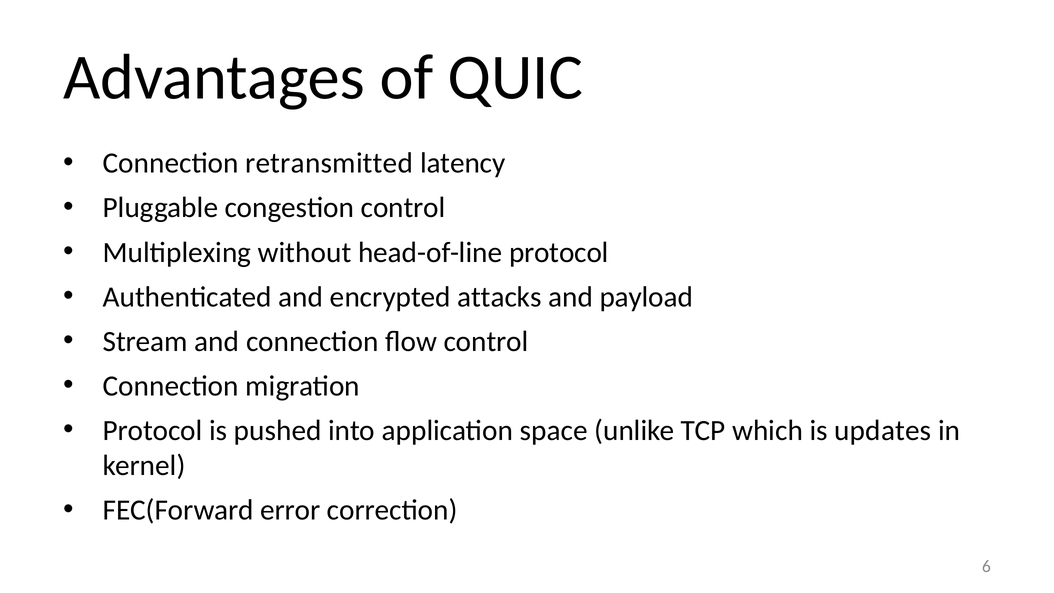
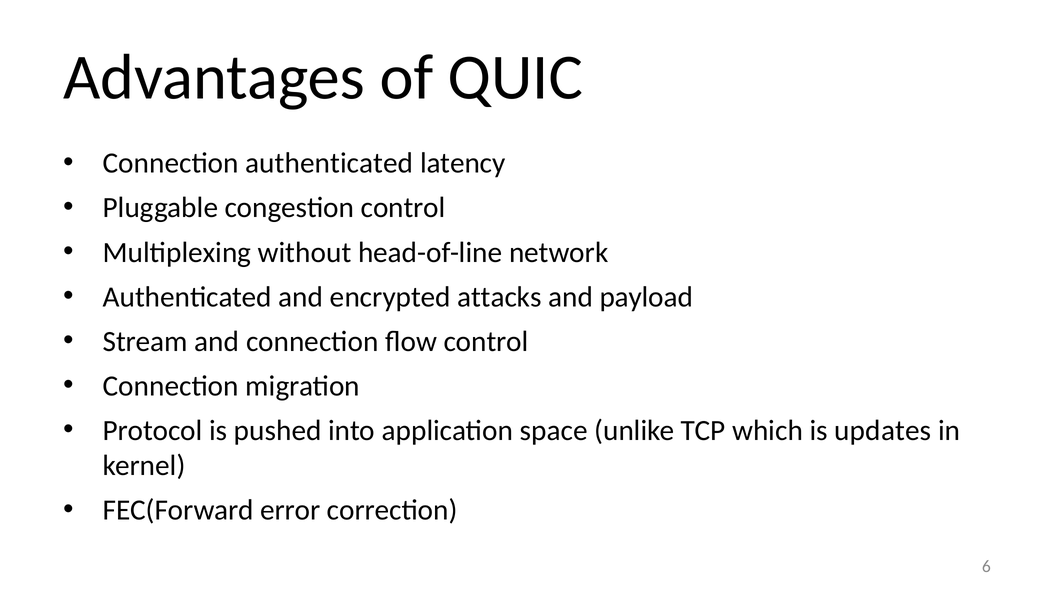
Connection retransmitted: retransmitted -> authenticated (329, 163)
head-of-line protocol: protocol -> network (559, 252)
